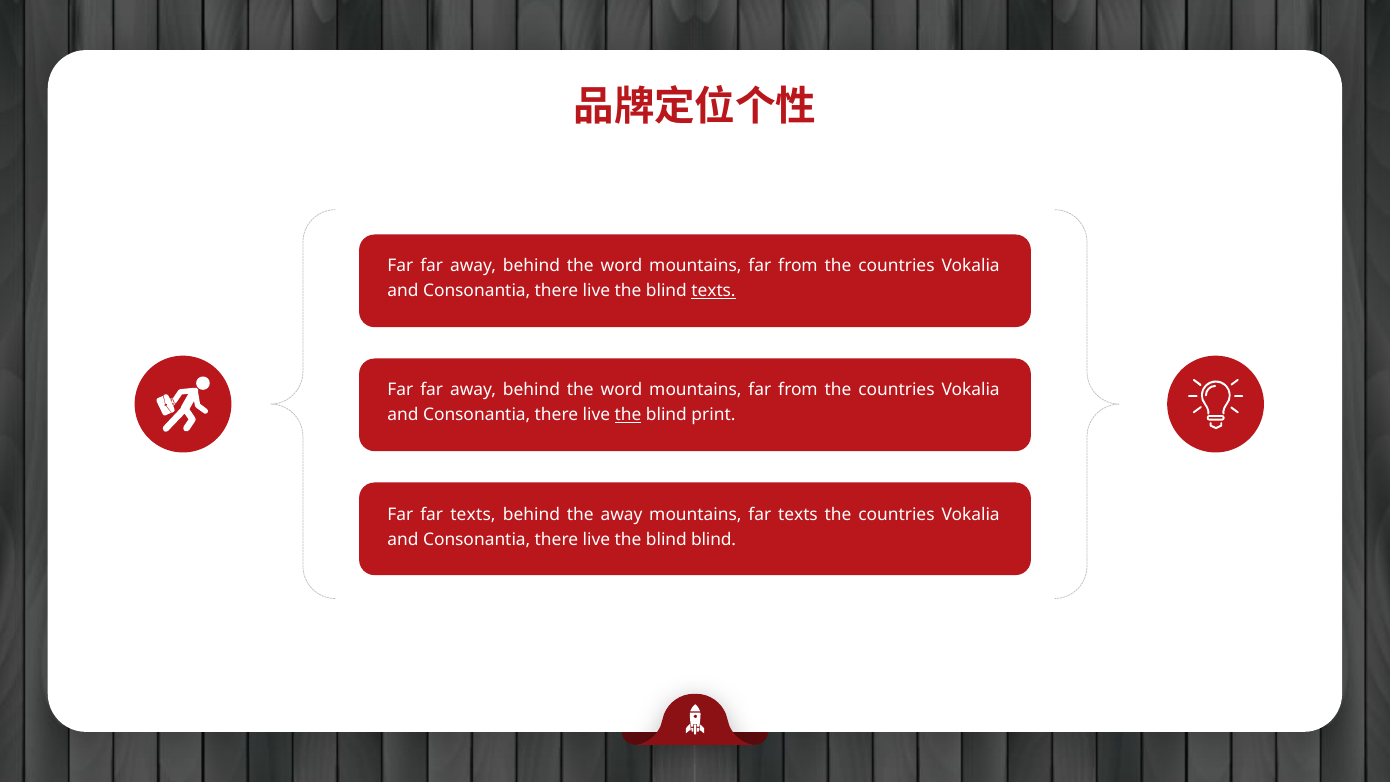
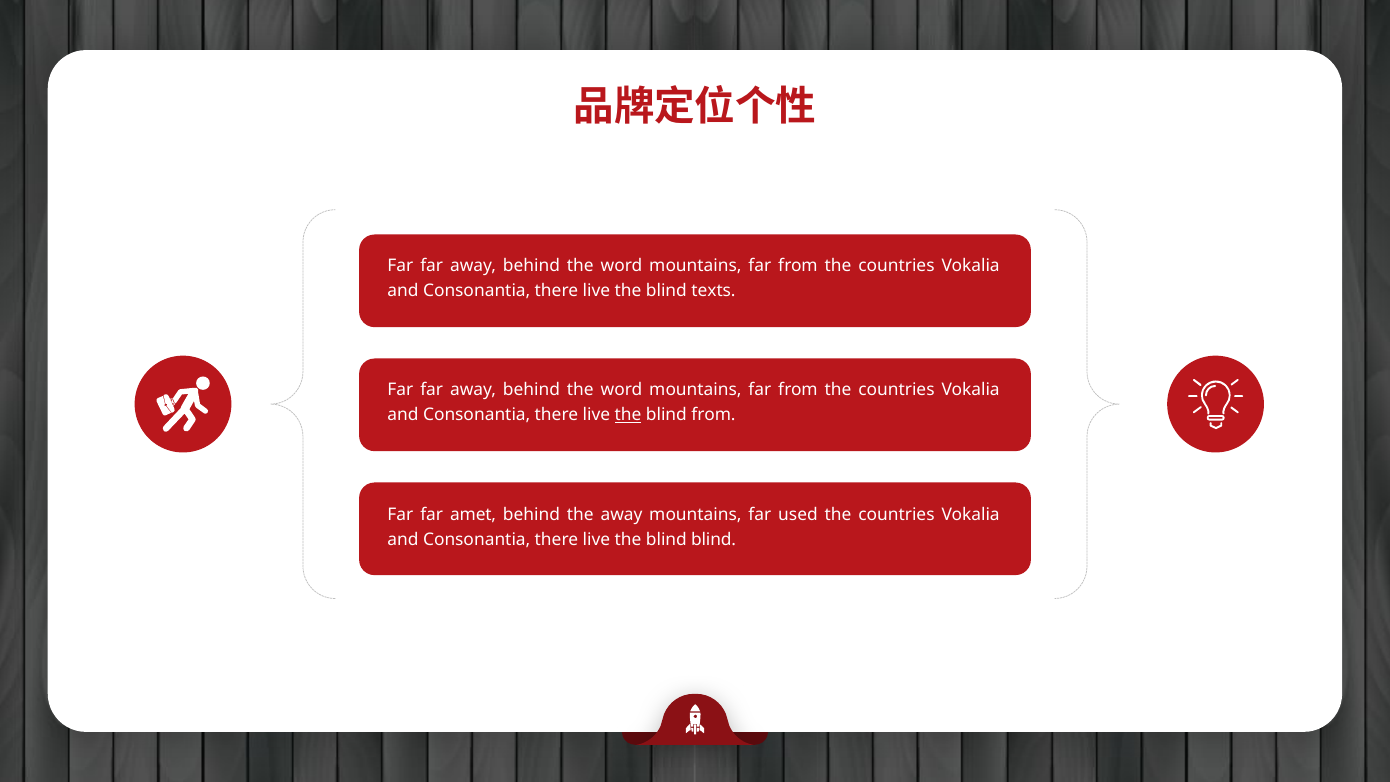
texts underline: present -> none (714, 291)
blind print: print -> from (714, 415)
Far far texts: texts -> amet (473, 515)
mountains far texts: texts -> used (798, 515)
